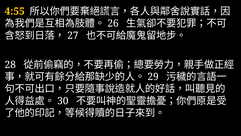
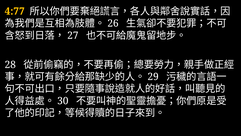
4:55: 4:55 -> 4:77 (15, 11)
